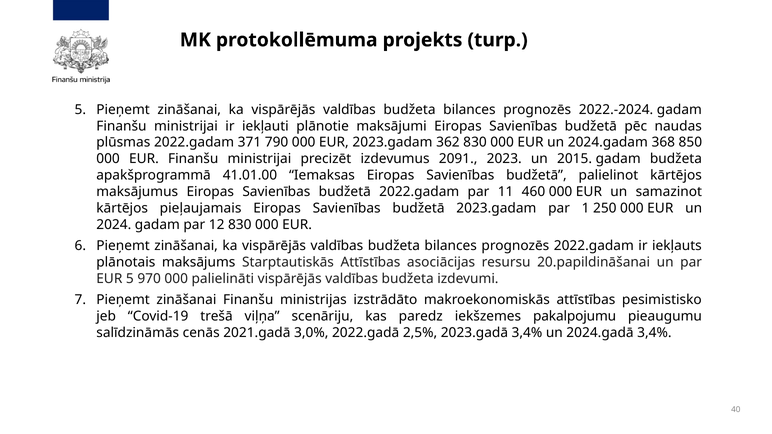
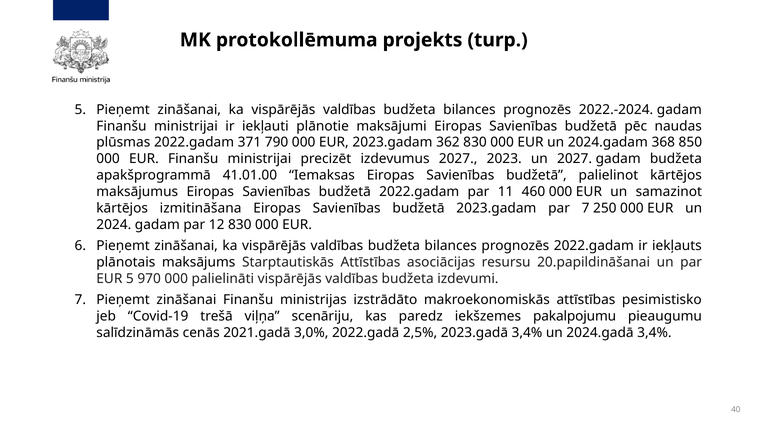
izdevumus 2091: 2091 -> 2027 (458, 159)
un 2015: 2015 -> 2027 (575, 159)
pieļaujamais: pieļaujamais -> izmitināšana (201, 208)
par 1: 1 -> 7 (586, 208)
